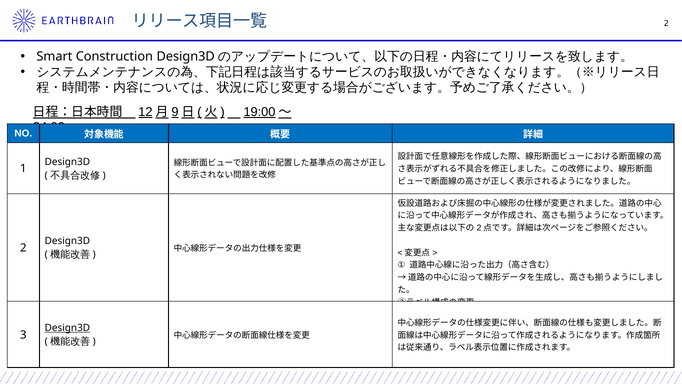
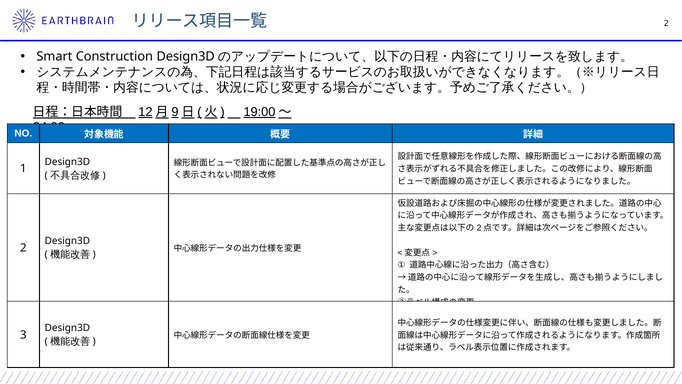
Design3D underline: present -> none (67, 328)
